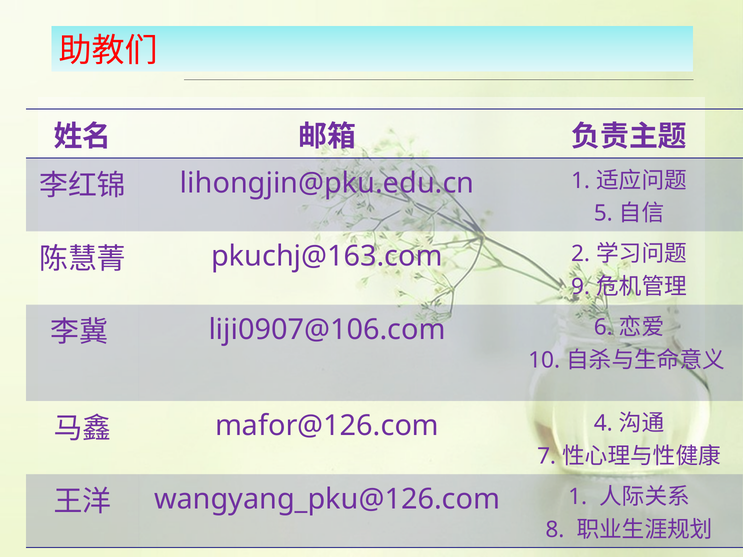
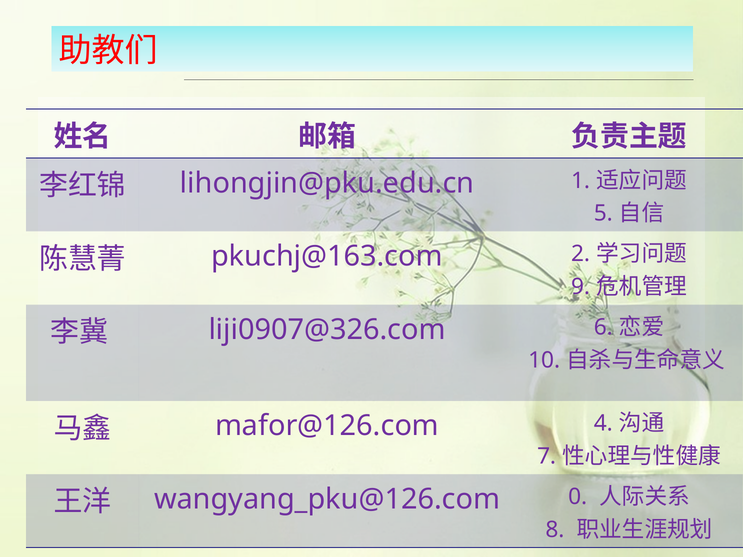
liji0907@106.com: liji0907@106.com -> liji0907@326.com (327, 330)
1: 1 -> 0 (578, 497)
